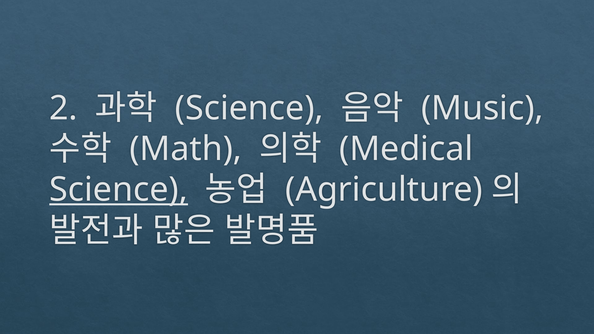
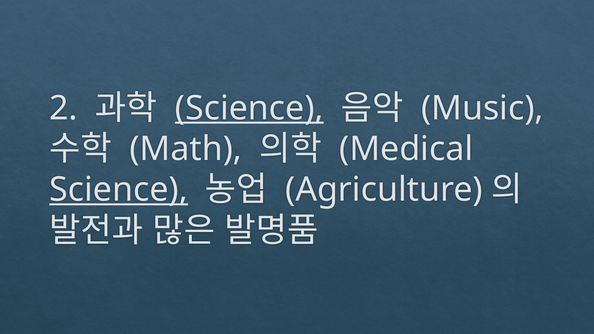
Science underline: none -> present (249, 108)
